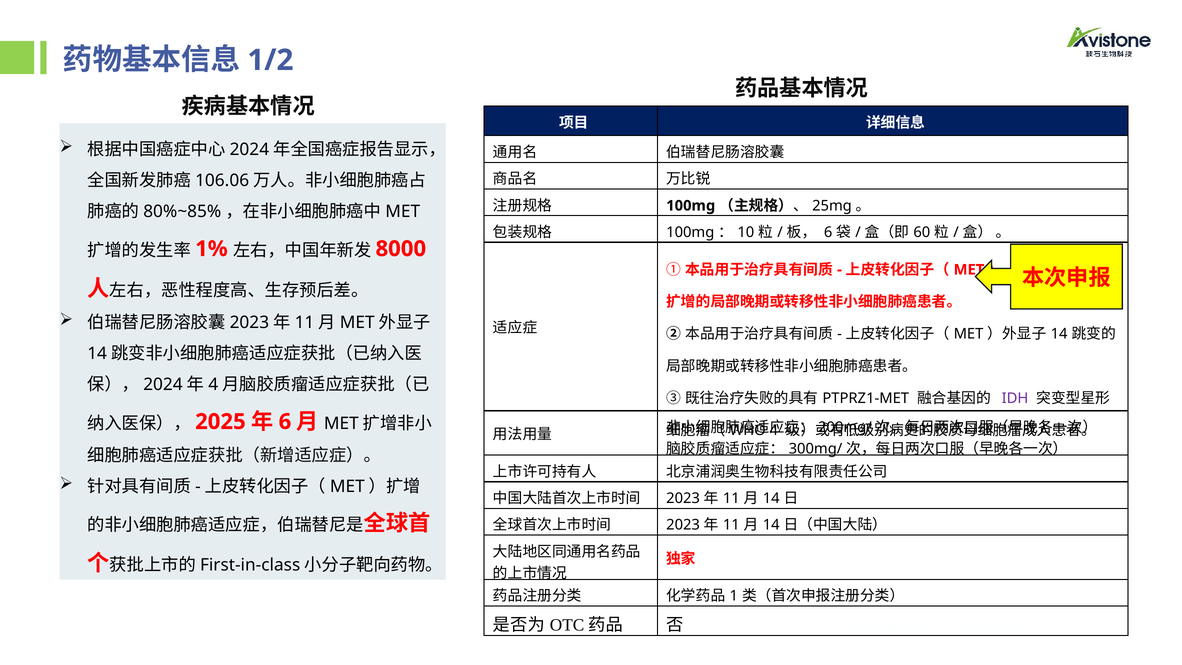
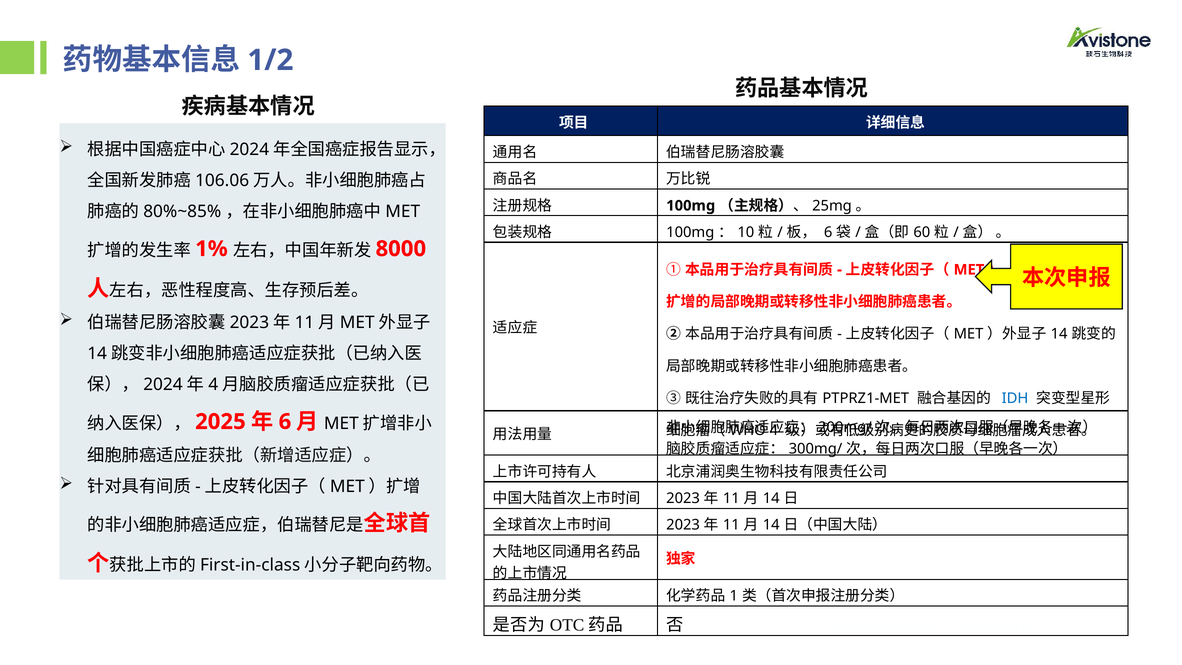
IDH colour: purple -> blue (1015, 398)
